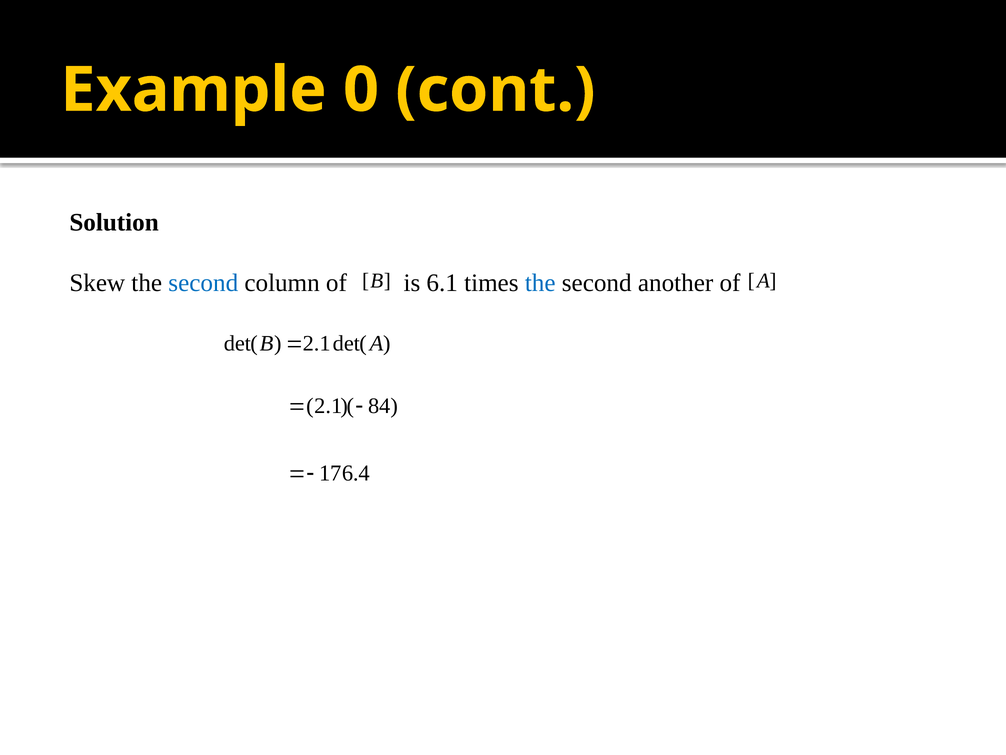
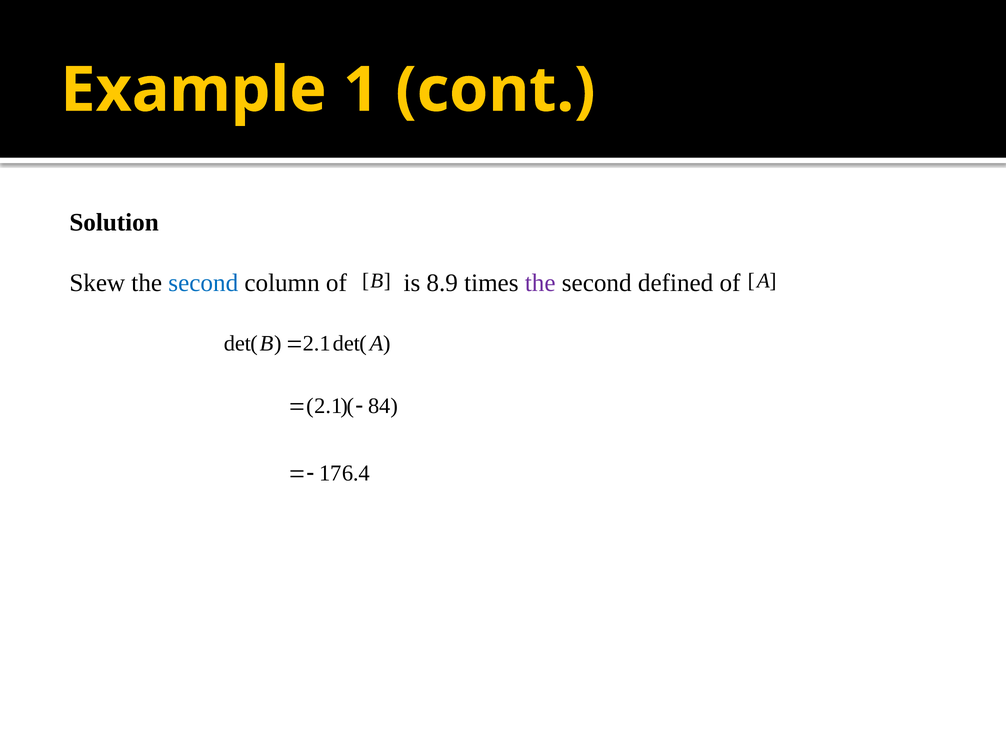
Example 0: 0 -> 1 (361, 90)
6.1: 6.1 -> 8.9 (442, 283)
the colour: blue -> purple (540, 283)
another: another -> defined (676, 283)
